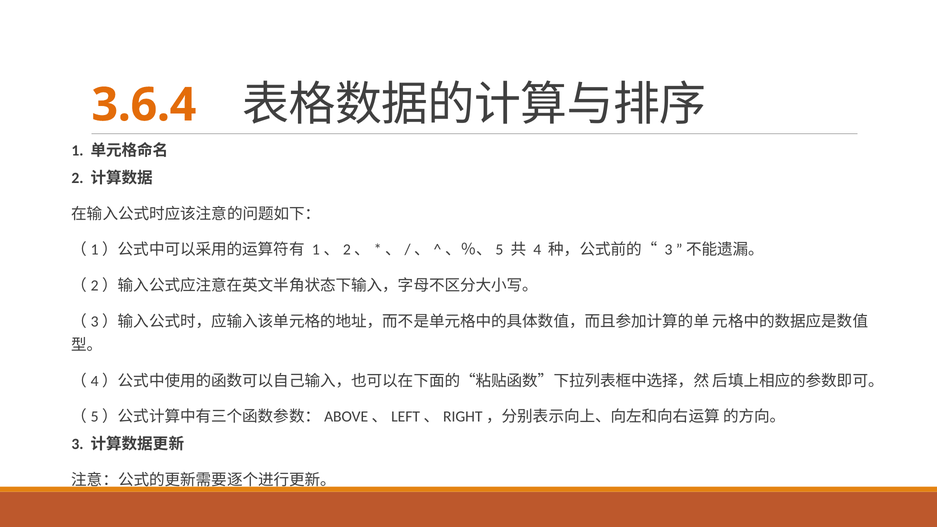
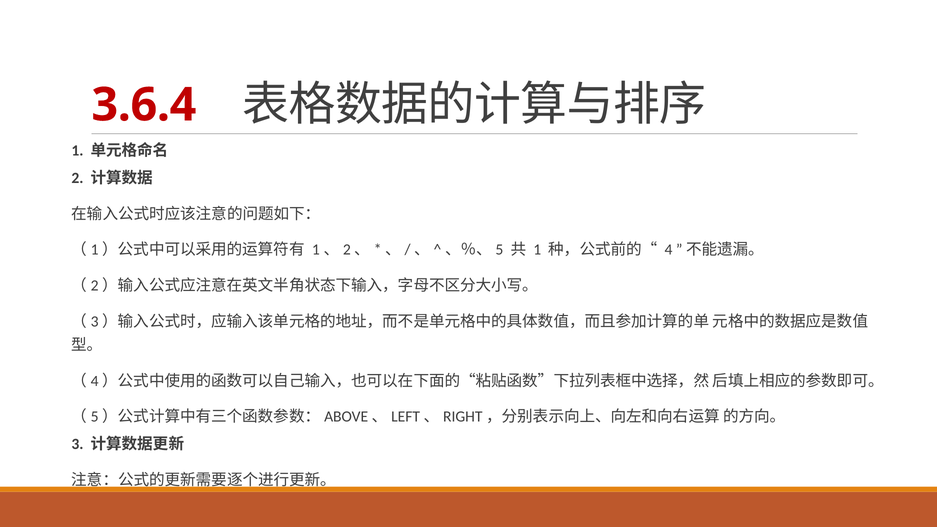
3.6.4 colour: orange -> red (144, 105)
4: 4 -> 1 (537, 250)
3: 3 -> 4 (669, 250)
